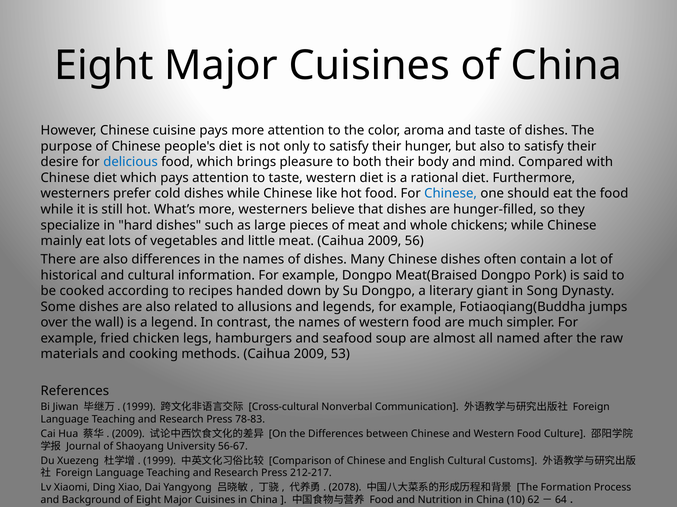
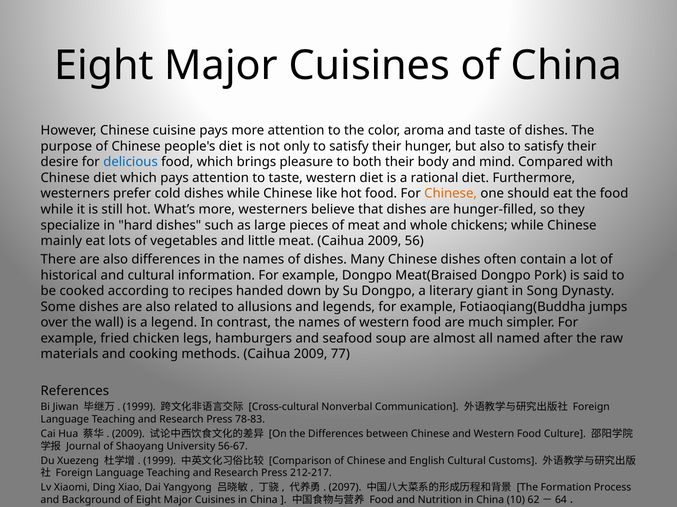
Chinese colour: blue -> orange (451, 194)
53: 53 -> 77 (340, 355)
2078: 2078 -> 2097 (345, 488)
